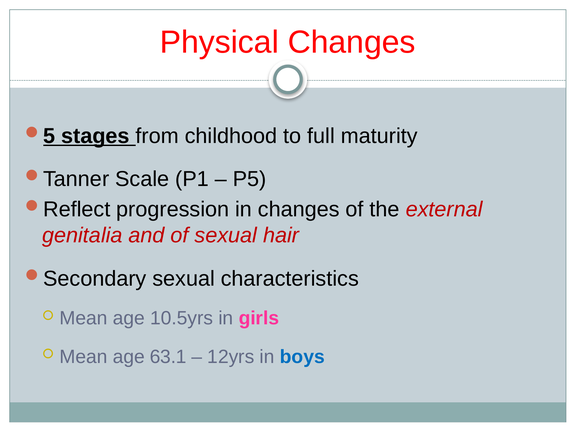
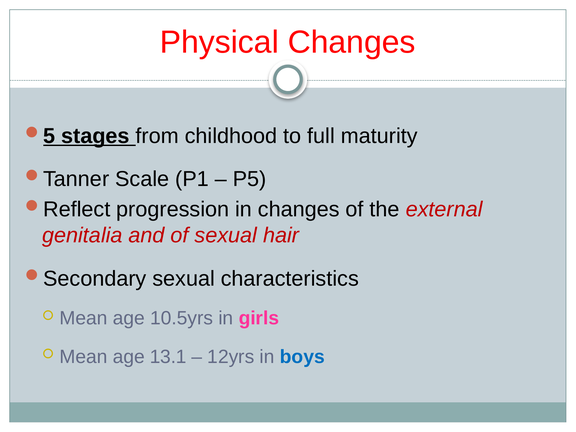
63.1: 63.1 -> 13.1 (168, 357)
